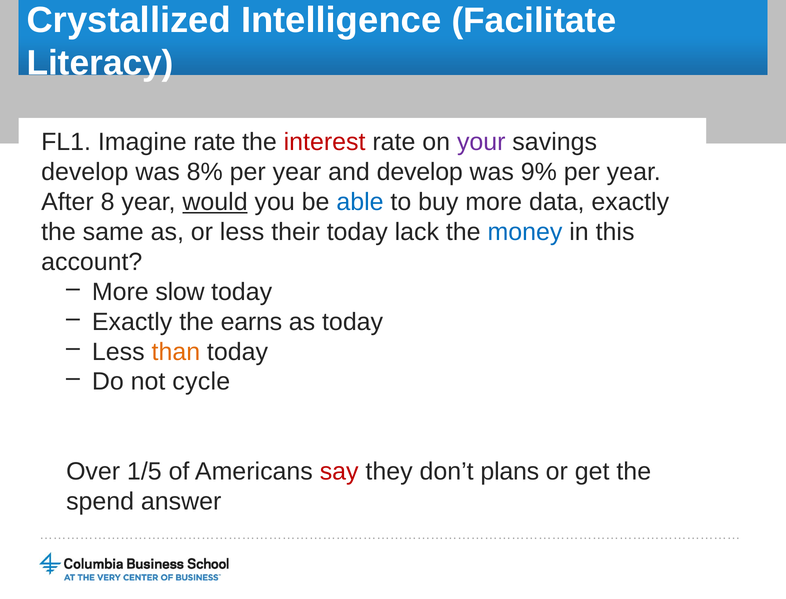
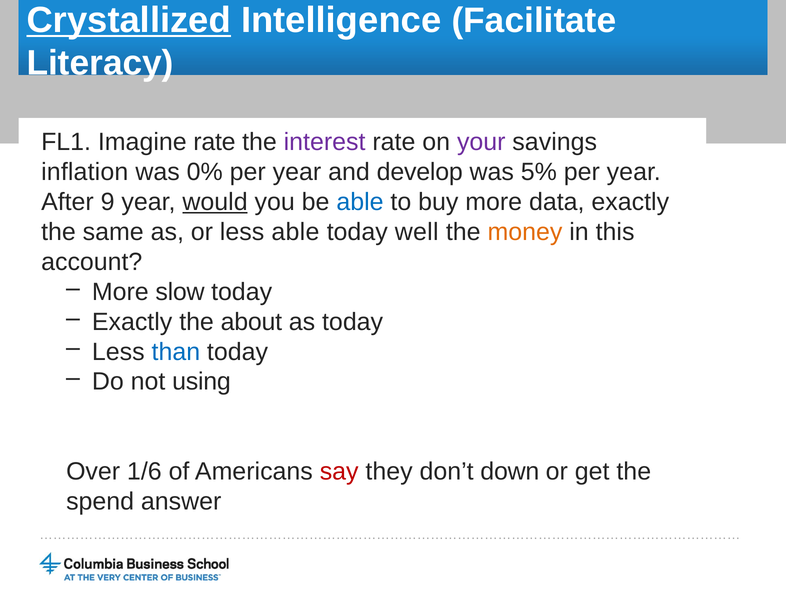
Crystallized underline: none -> present (129, 20)
interest colour: red -> purple (325, 142)
develop: develop -> inflation (85, 172)
8%: 8% -> 0% (205, 172)
9%: 9% -> 5% (539, 172)
8: 8 -> 9 (108, 202)
less their: their -> able (295, 232)
lack: lack -> well (417, 232)
money colour: blue -> orange (525, 232)
earns: earns -> about (251, 322)
than colour: orange -> blue (176, 352)
cycle: cycle -> using (202, 382)
1/5: 1/5 -> 1/6 (144, 471)
plans: plans -> down (510, 471)
